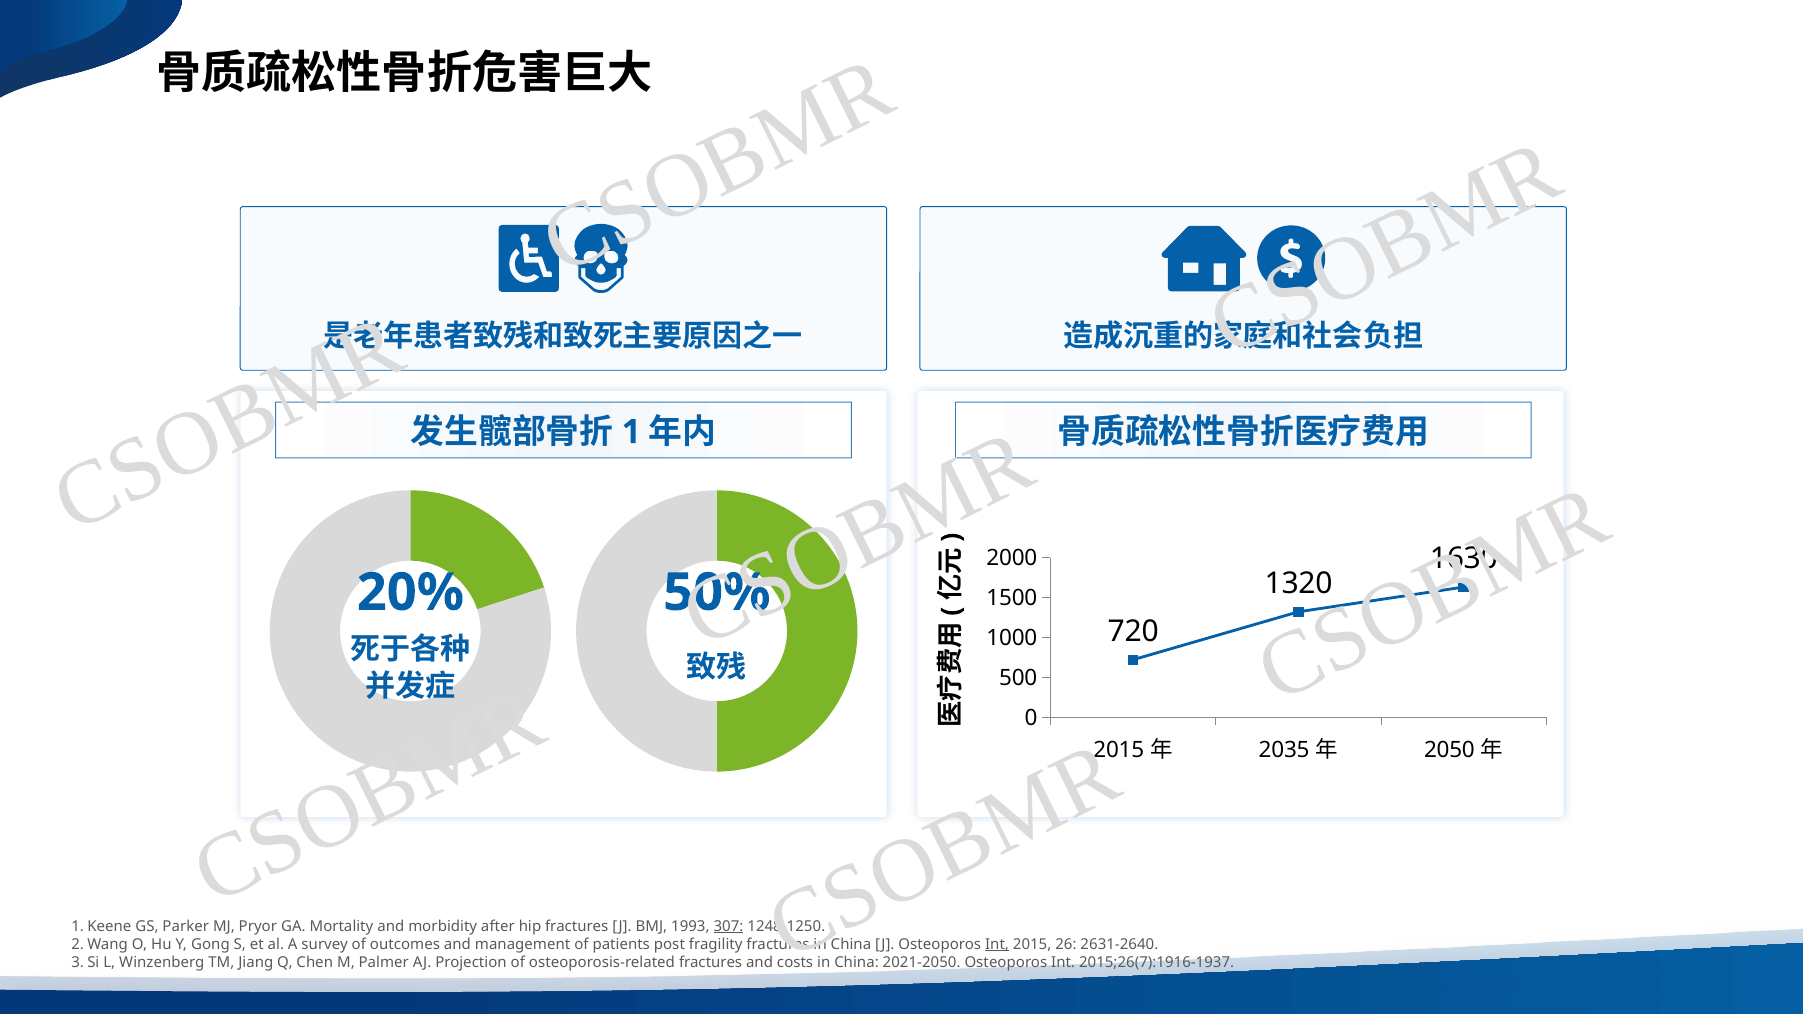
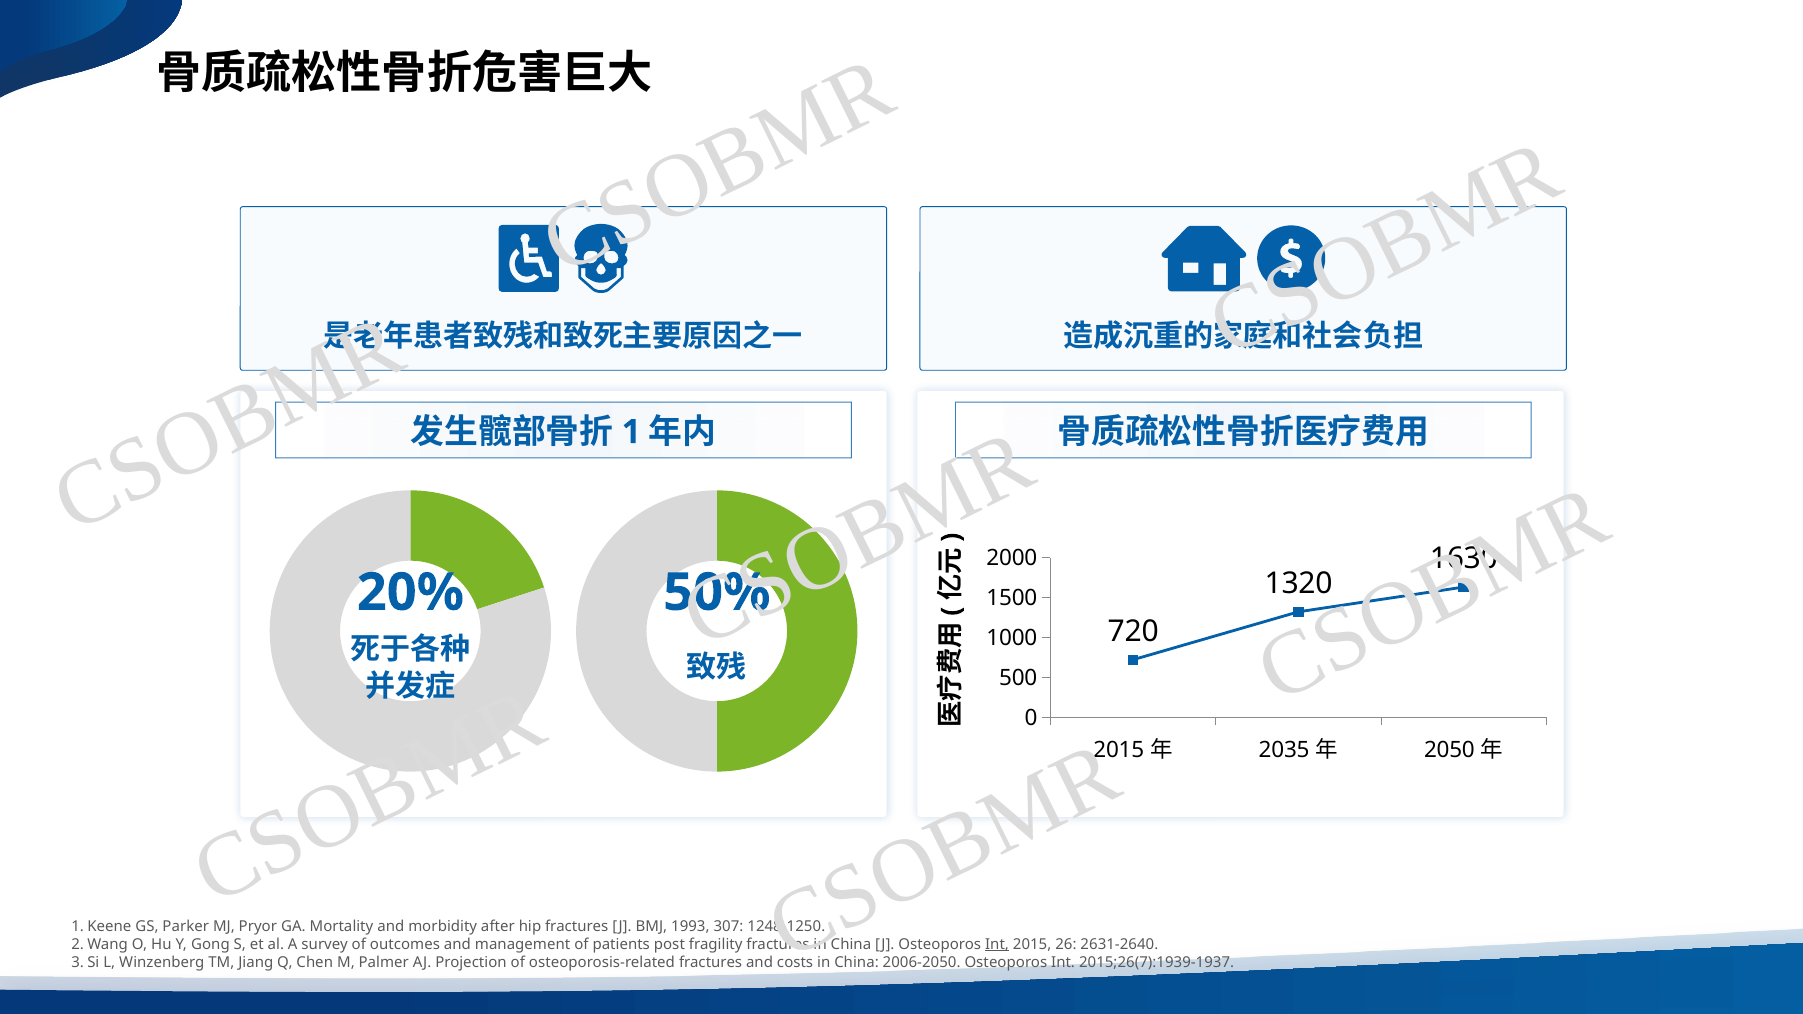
307 underline: present -> none (729, 927)
2021-2050: 2021-2050 -> 2006-2050 (922, 963)
2015;26(7):1916-1937: 2015;26(7):1916-1937 -> 2015;26(7):1939-1937 (1157, 963)
